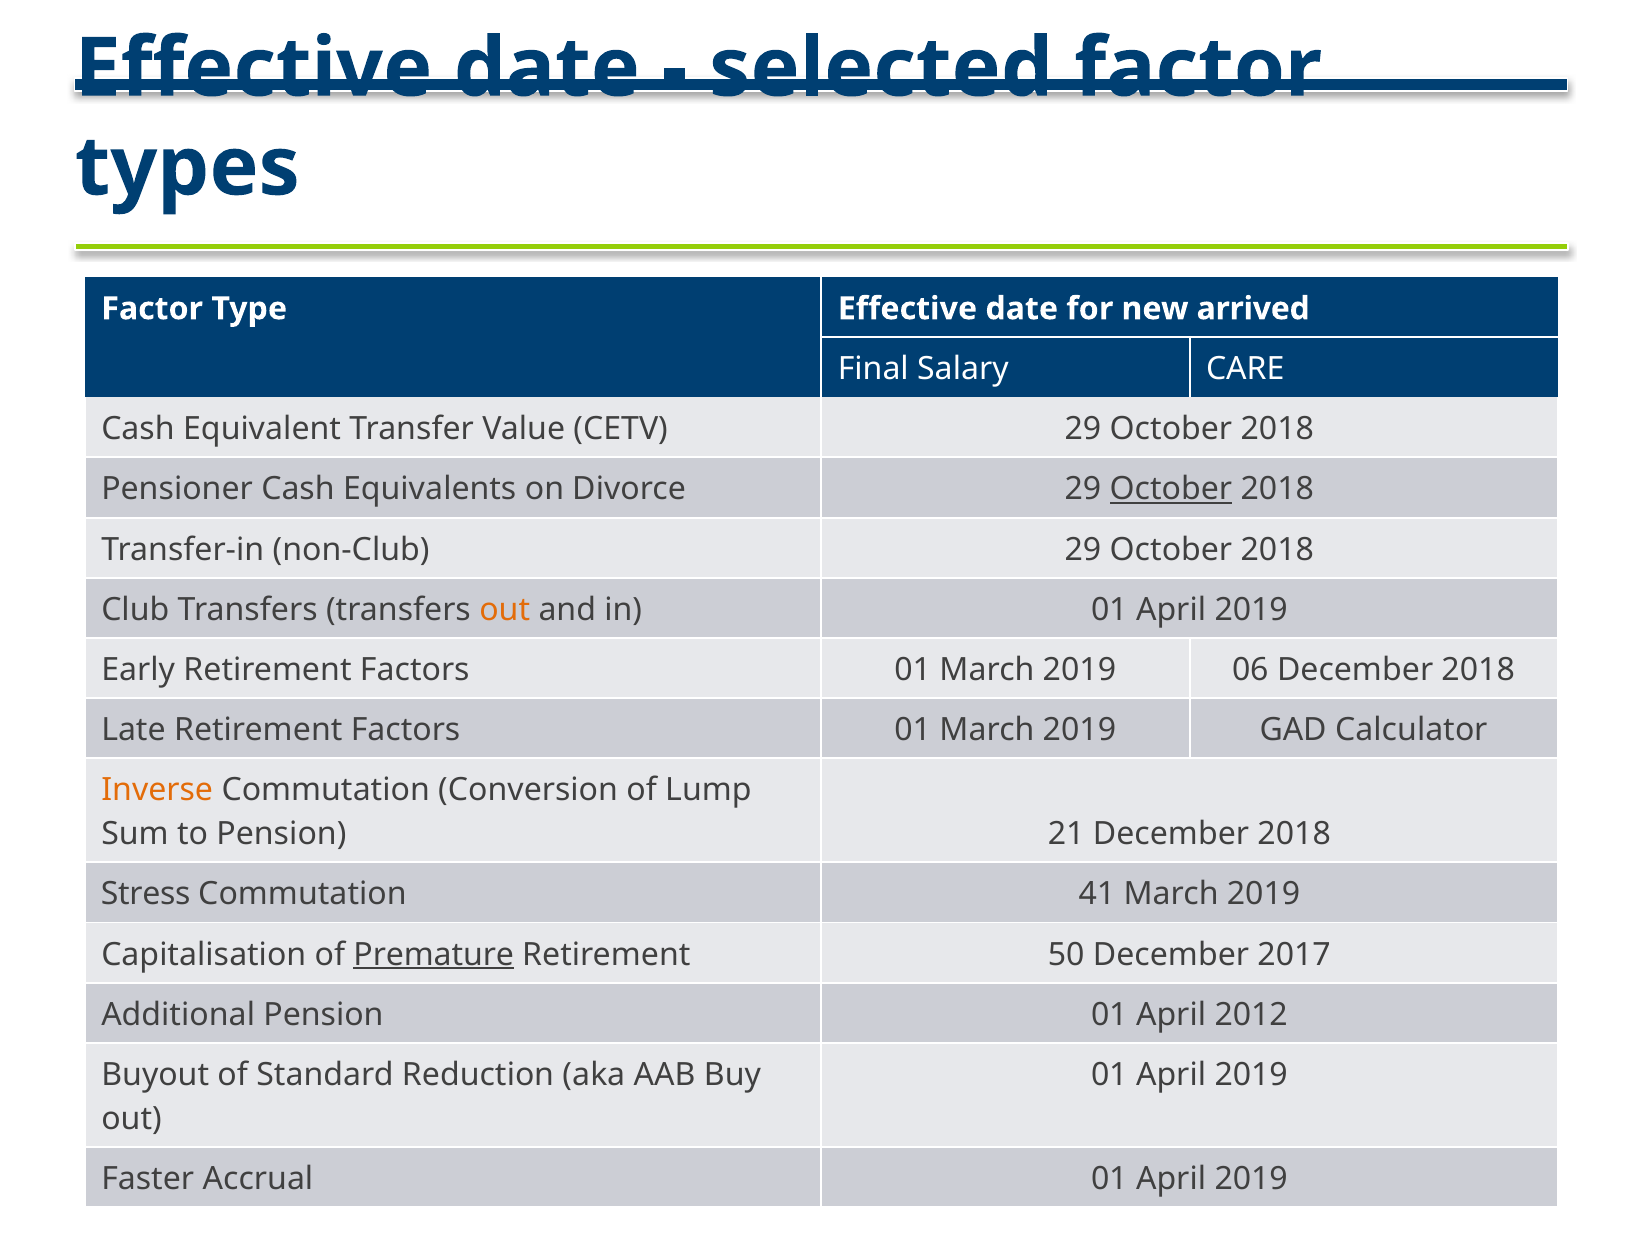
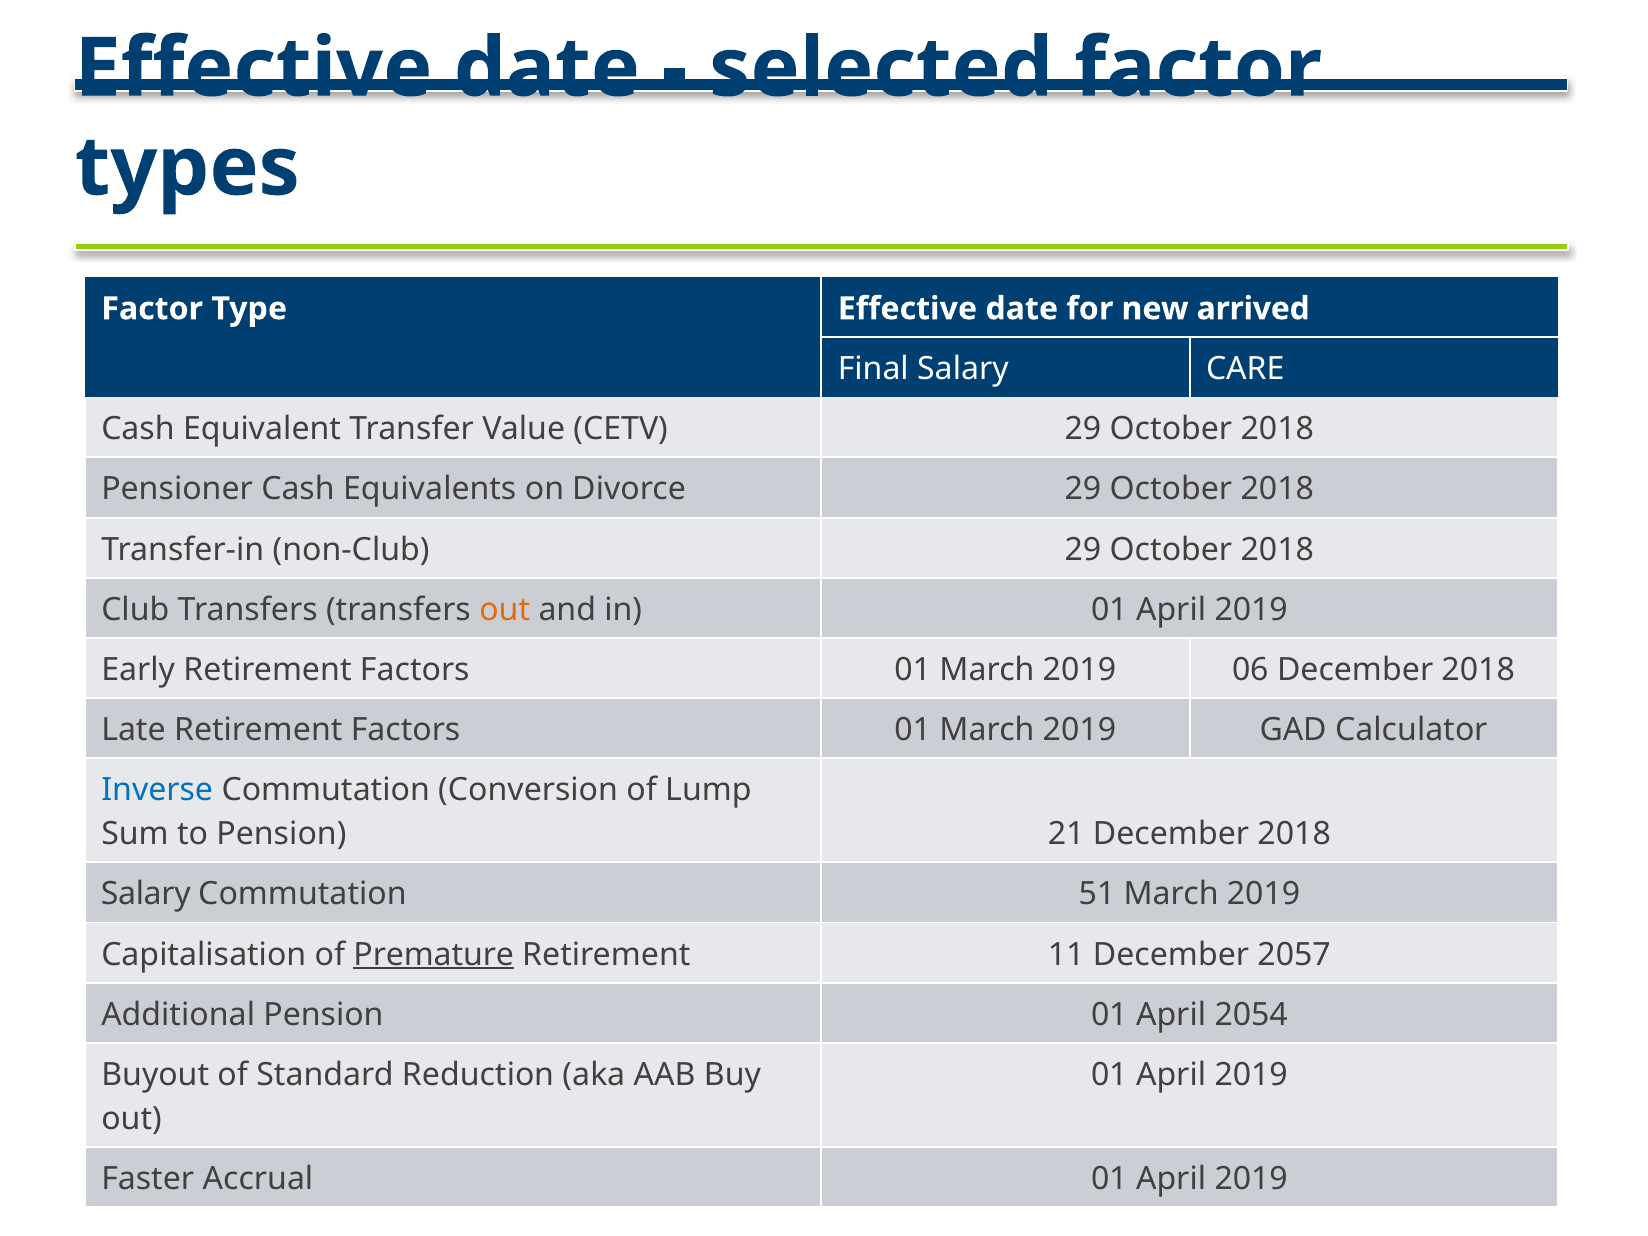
October underline: present -> none (1171, 489)
Inverse colour: orange -> blue (157, 790)
Stress: Stress -> Salary (146, 894)
41: 41 -> 51 (1097, 894)
50: 50 -> 11 (1066, 954)
2017: 2017 -> 2057 (1294, 954)
2012: 2012 -> 2054 (1251, 1015)
